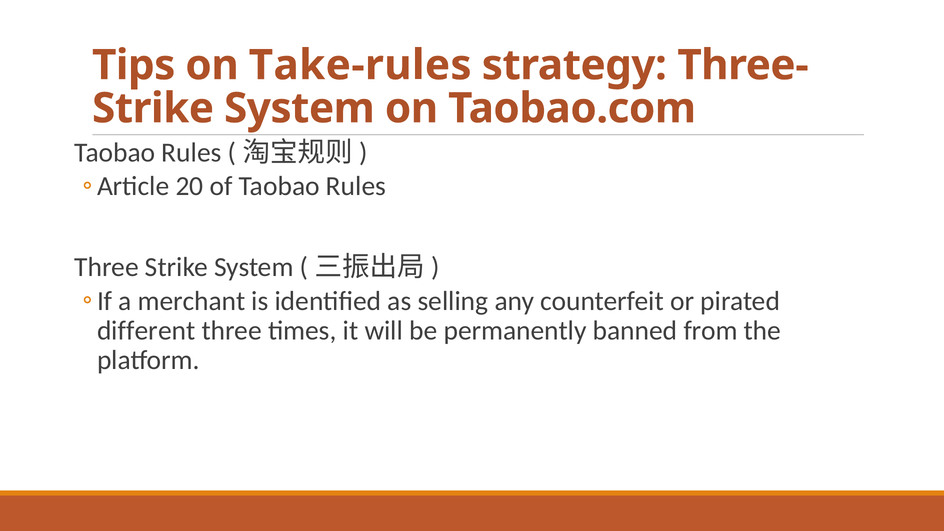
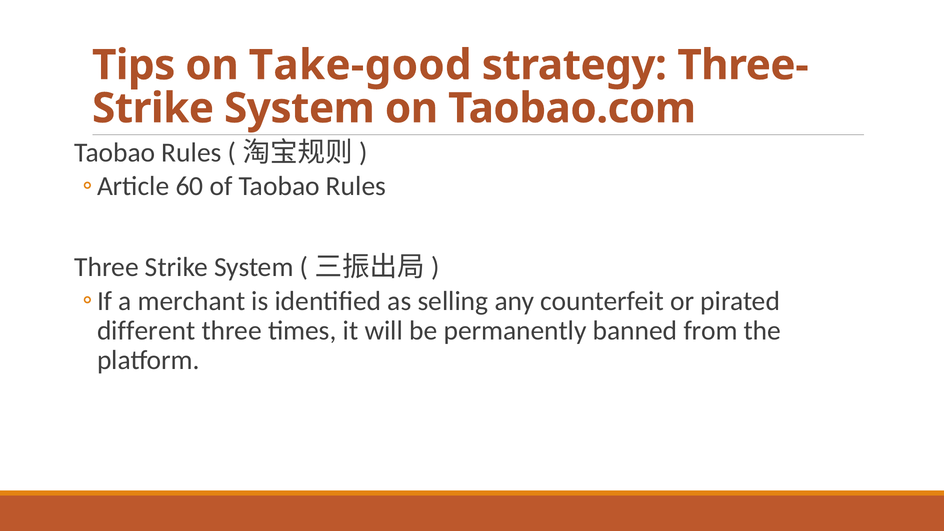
Take-rules: Take-rules -> Take-good (360, 65)
20: 20 -> 60 (189, 186)
